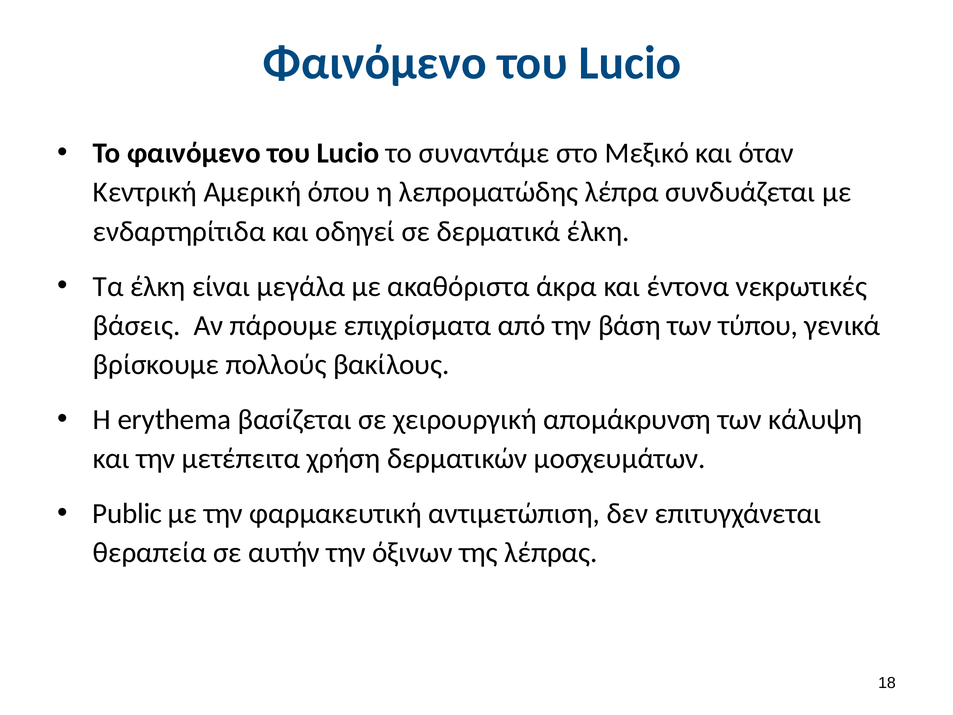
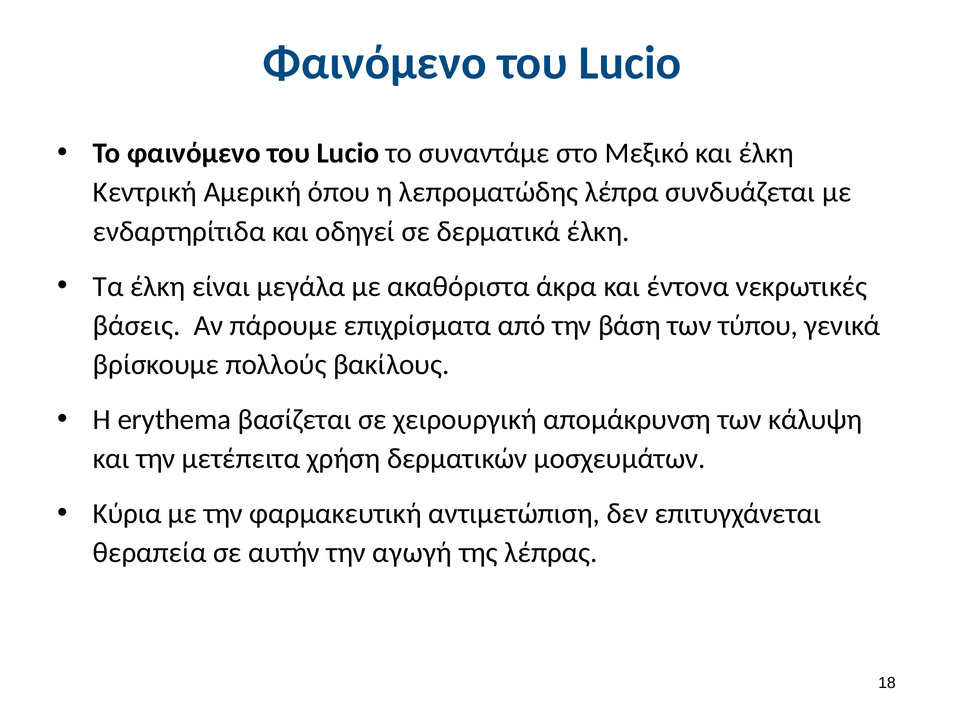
και όταν: όταν -> έλκη (766, 153)
Public: Public -> Κύρια (127, 514)
όξινων: όξινων -> αγωγή (412, 553)
